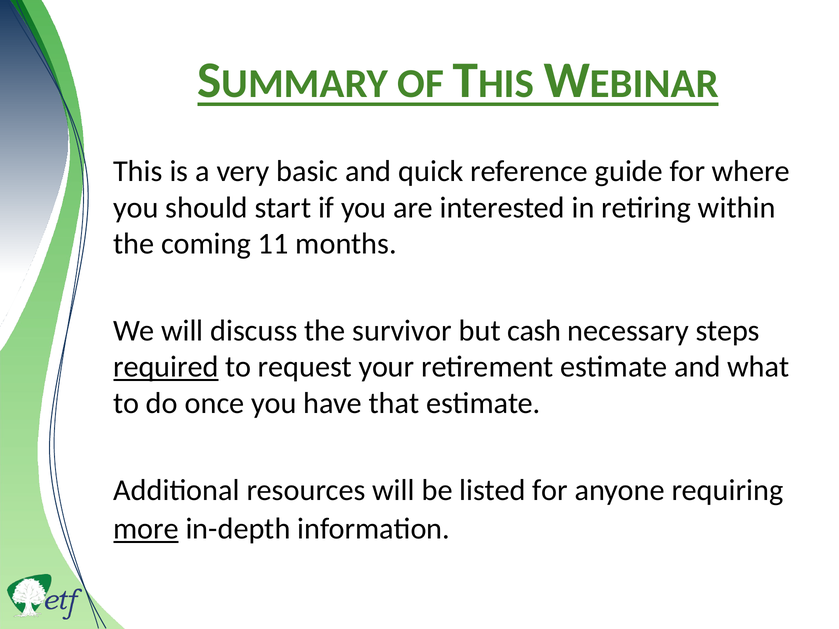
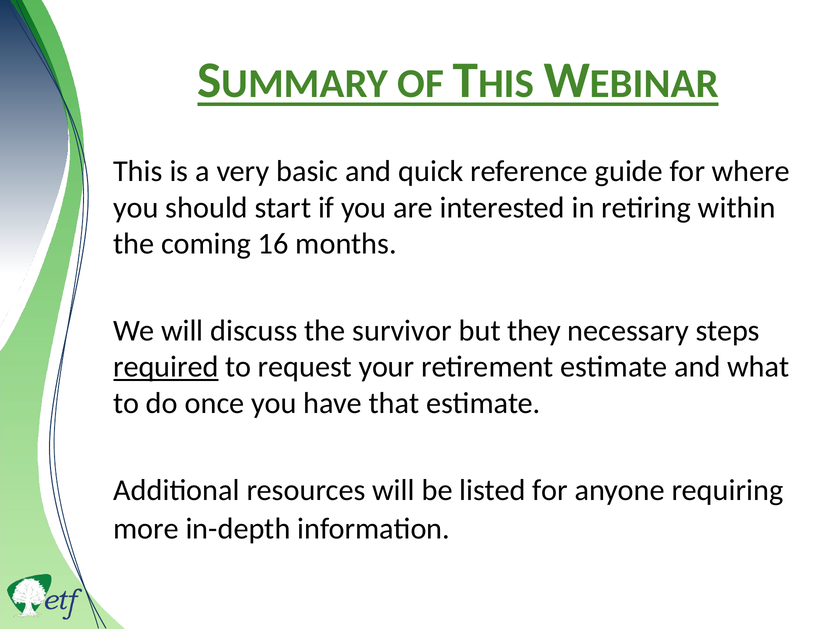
11: 11 -> 16 (273, 244)
cash: cash -> they (534, 331)
more underline: present -> none (146, 529)
